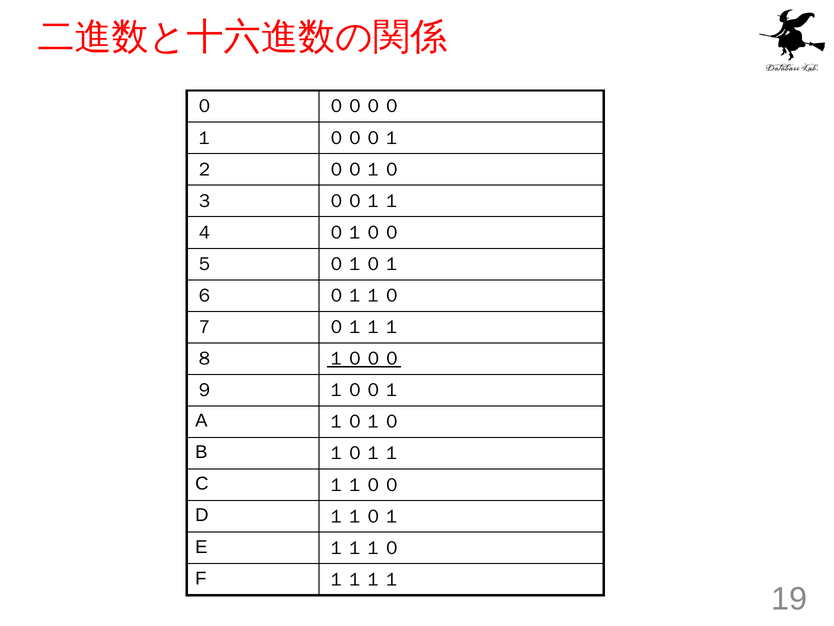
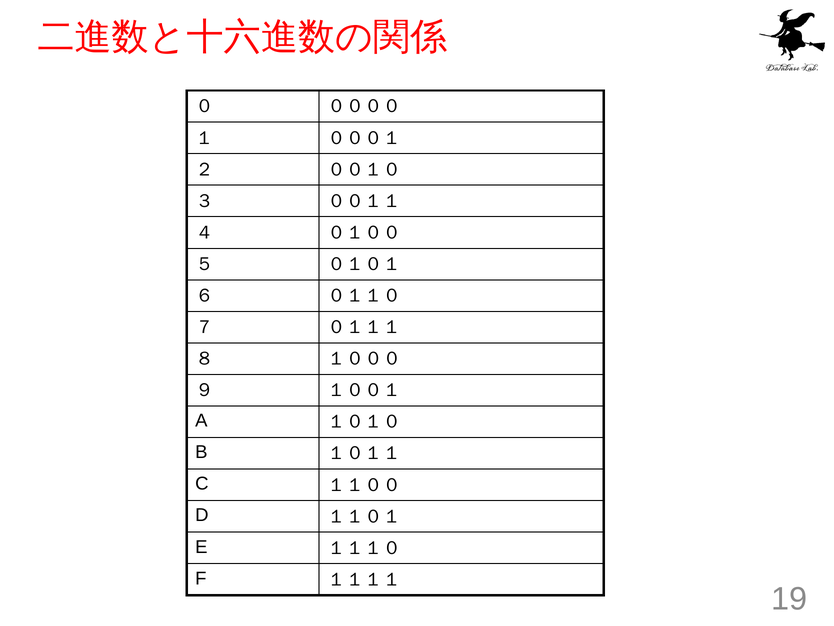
１０００ underline: present -> none (364, 358)
